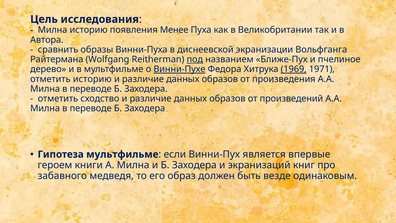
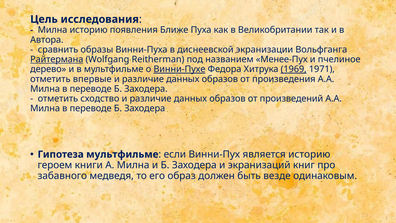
Менее: Менее -> Ближе (174, 30)
Райтермана underline: none -> present (57, 59)
под underline: present -> none (195, 59)
Ближе-Пух: Ближе-Пух -> Менее-Пух (282, 59)
отметить историю: историю -> впервые (92, 79)
является впервые: впервые -> историю (309, 154)
